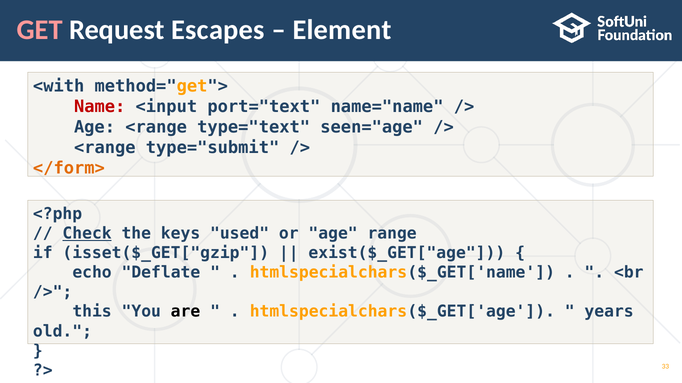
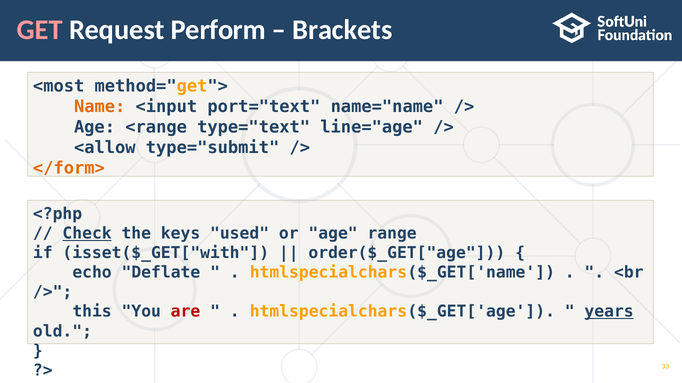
Escapes: Escapes -> Perform (218, 30)
Element: Element -> Brackets (342, 30)
<with: <with -> <most (59, 86)
Name colour: red -> orange (100, 107)
seen="age: seen="age -> line="age (372, 127)
<range: <range -> <allow (105, 148)
isset($_GET["gzip: isset($_GET["gzip -> isset($_GET["with (166, 253)
exist($_GET["age: exist($_GET["age -> order($_GET["age (407, 253)
are colour: black -> red (186, 312)
years underline: none -> present (609, 312)
